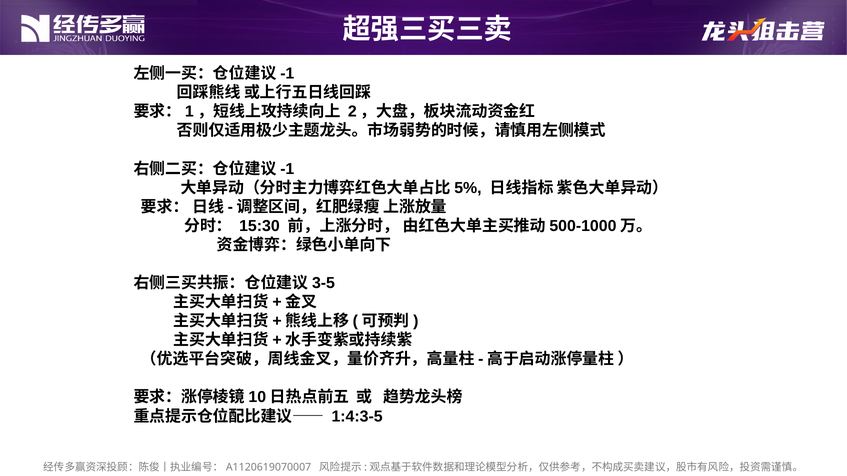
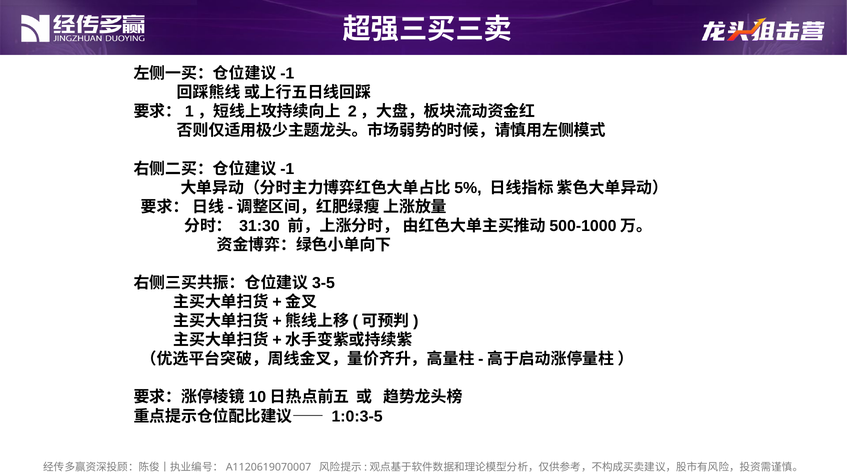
15:30: 15:30 -> 31:30 (259, 226)
1:4:3-5: 1:4:3-5 -> 1:0:3-5 (357, 417)
